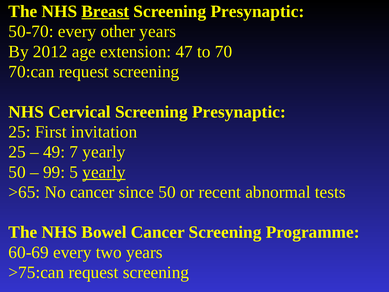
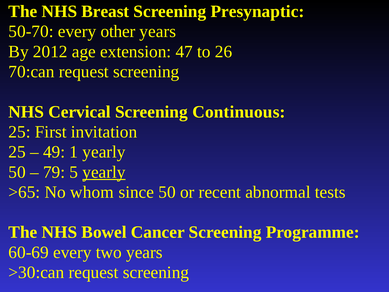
Breast underline: present -> none (105, 11)
70: 70 -> 26 (224, 52)
Cervical Screening Presynaptic: Presynaptic -> Continuous (239, 112)
7: 7 -> 1 (74, 152)
99: 99 -> 79 (54, 172)
No cancer: cancer -> whom (92, 192)
>75:can: >75:can -> >30:can (36, 272)
